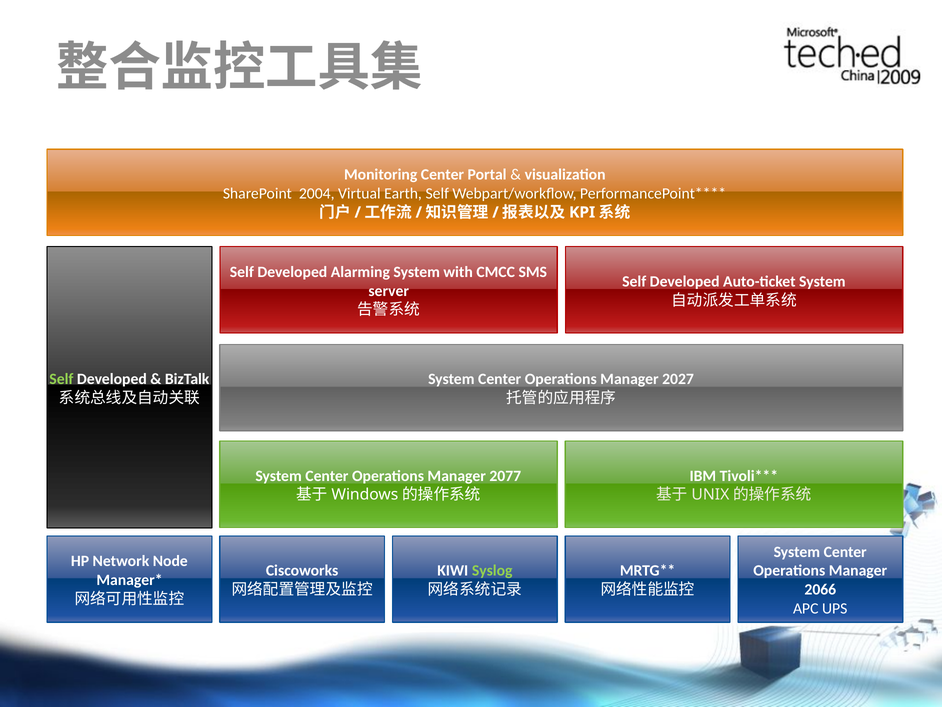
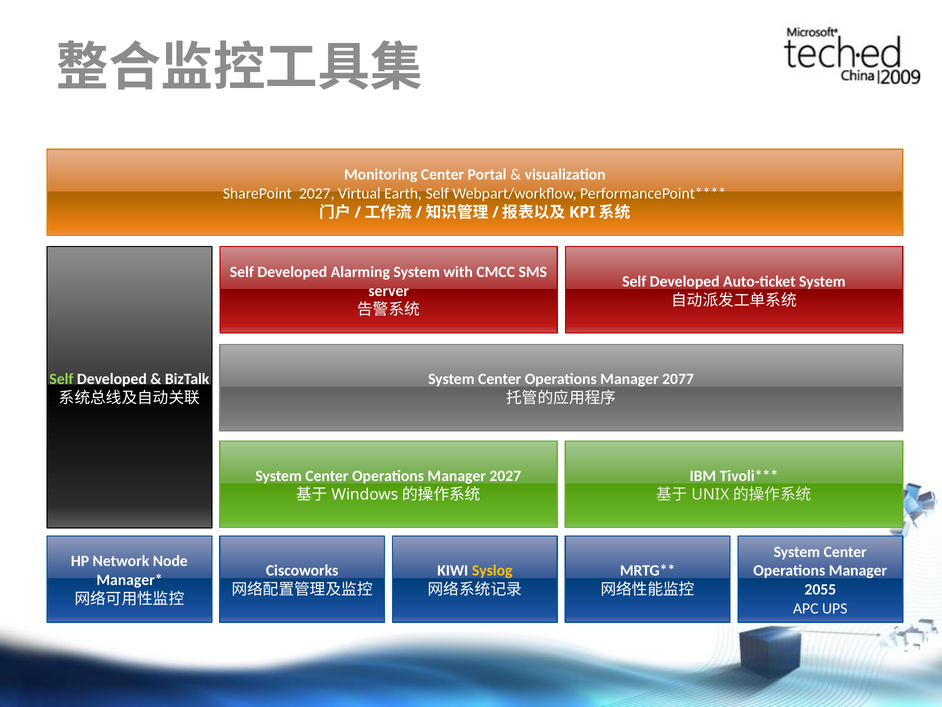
SharePoint 2004: 2004 -> 2027 (317, 193)
2027: 2027 -> 2077 (678, 379)
Manager 2077: 2077 -> 2027 (505, 476)
Syslog colour: light green -> yellow (492, 570)
2066: 2066 -> 2055 (820, 589)
